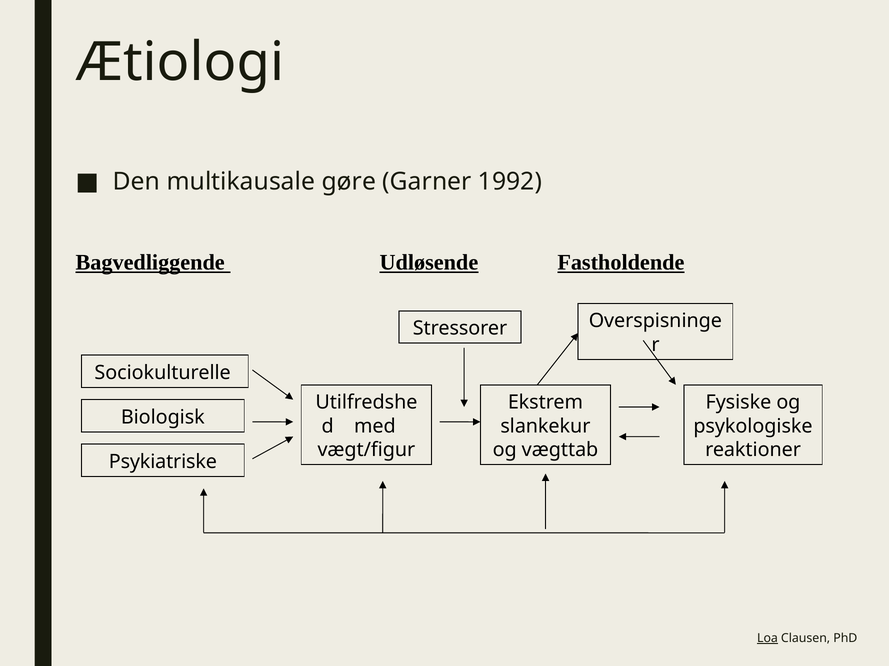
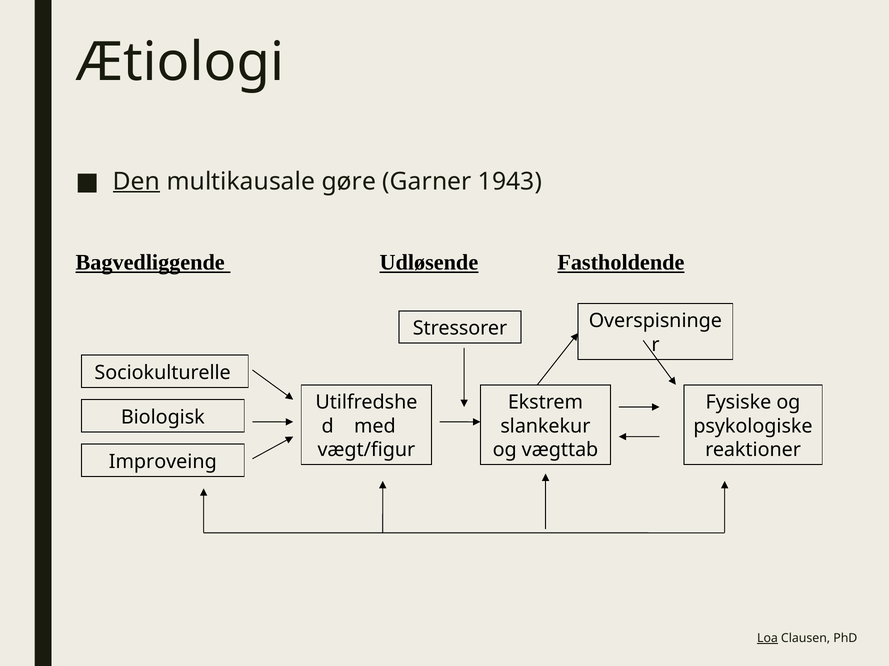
Den underline: none -> present (137, 182)
1992: 1992 -> 1943 (510, 182)
Psykiatriske: Psykiatriske -> Improveing (163, 462)
